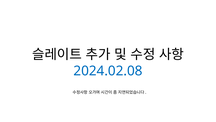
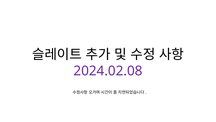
2024.02.08 colour: blue -> purple (108, 71)
